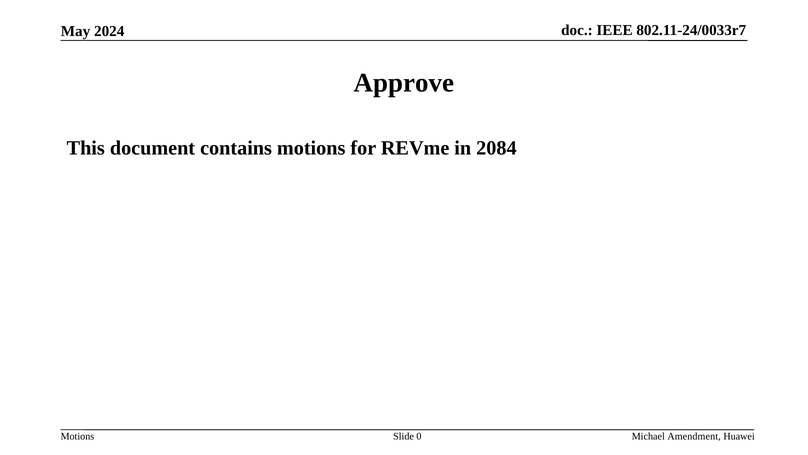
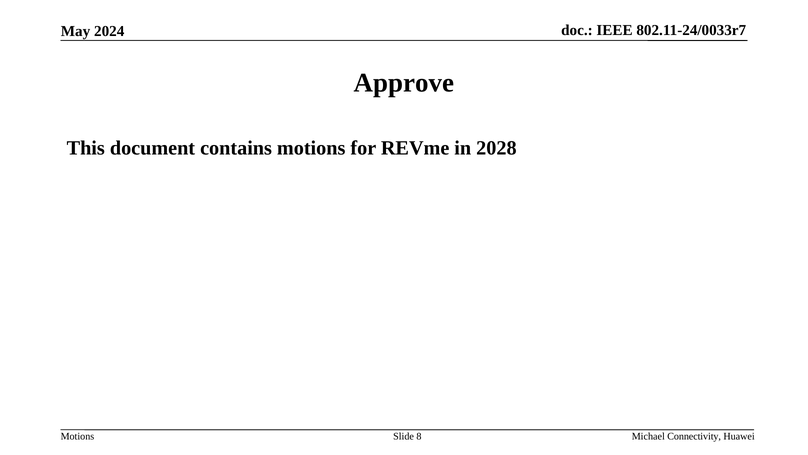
2084: 2084 -> 2028 (496, 148)
0: 0 -> 8 (419, 436)
Amendment: Amendment -> Connectivity (694, 436)
